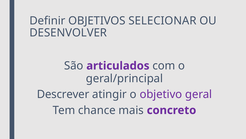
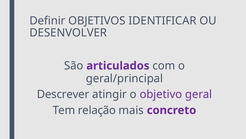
SELECIONAR: SELECIONAR -> IDENTIFICAR (162, 21)
chance: chance -> relação (97, 110)
